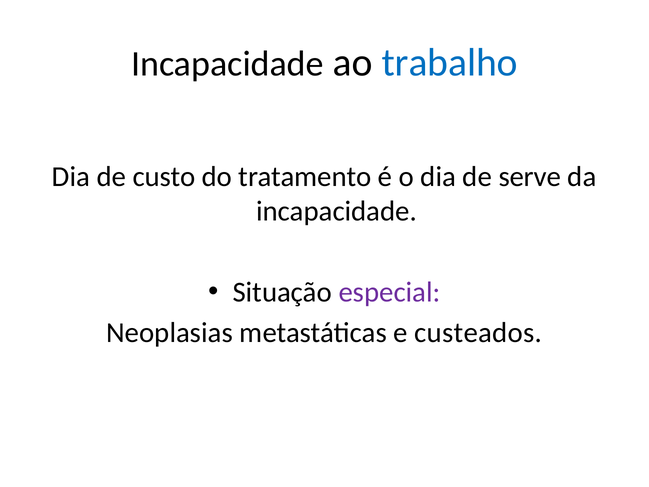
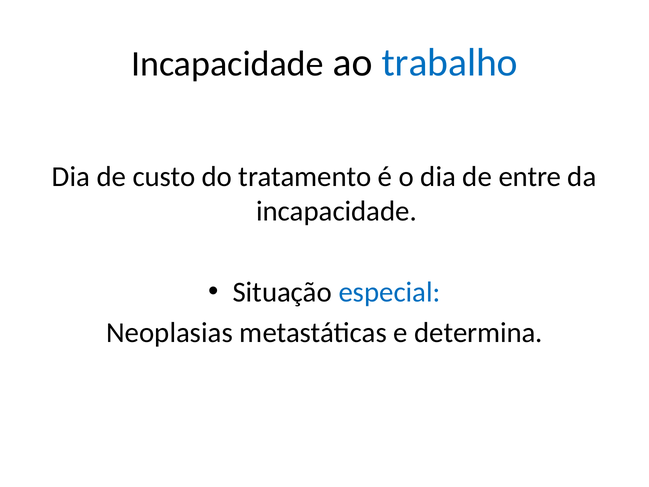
serve: serve -> entre (530, 177)
especial colour: purple -> blue (390, 292)
custeados: custeados -> determina (478, 333)
